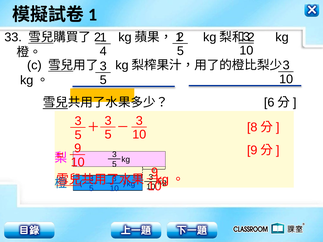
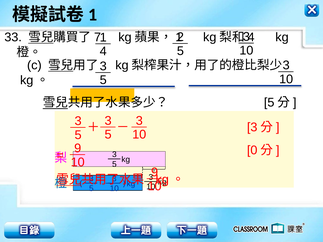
2: 2 -> 7 (98, 37)
2: 2 -> 4 (251, 37)
6: 6 -> 5 (269, 103)
8: 8 -> 3 (252, 127)
9: 9 -> 0 (252, 150)
